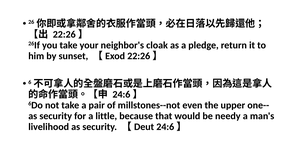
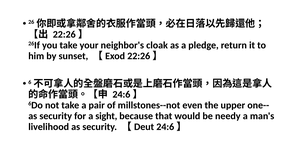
little: little -> sight (106, 116)
